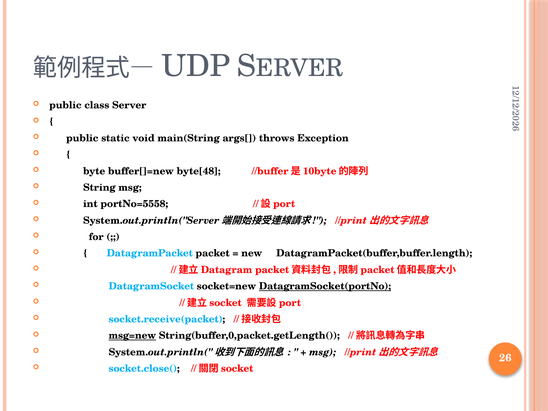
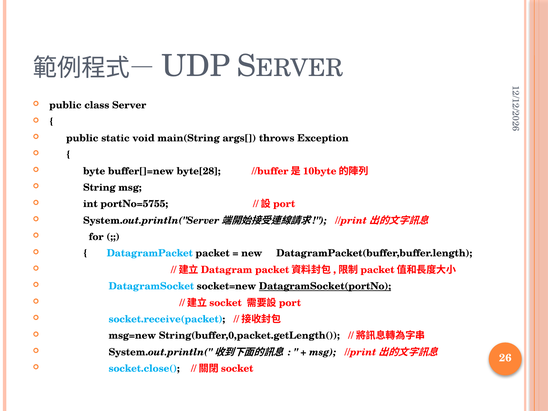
byte[48: byte[48 -> byte[28 (199, 171)
portNo=5558: portNo=5558 -> portNo=5755 (134, 204)
msg=new underline: present -> none (132, 336)
